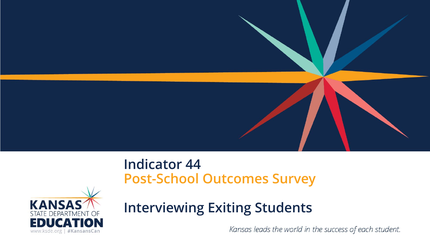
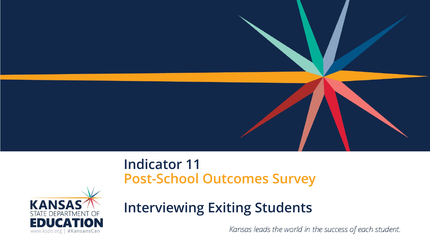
44: 44 -> 11 (193, 165)
